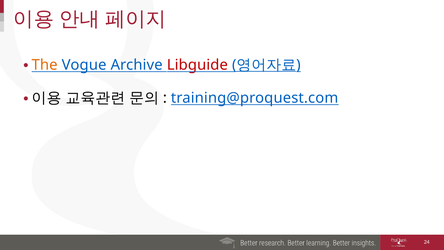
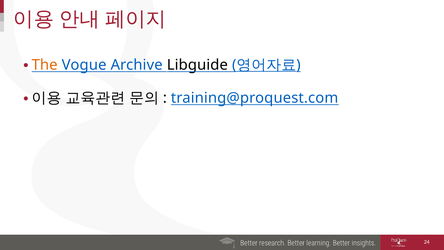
Libguide colour: red -> black (197, 65)
